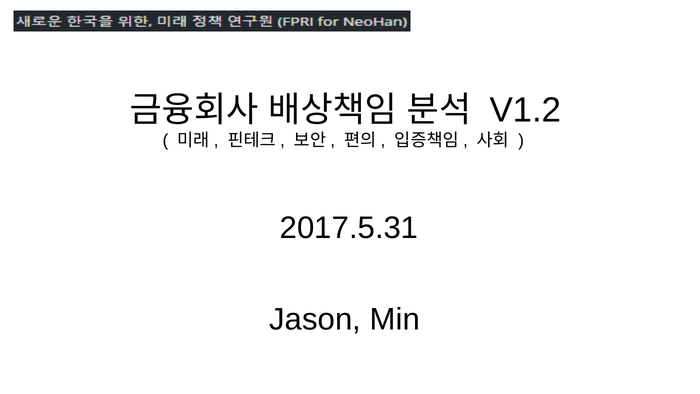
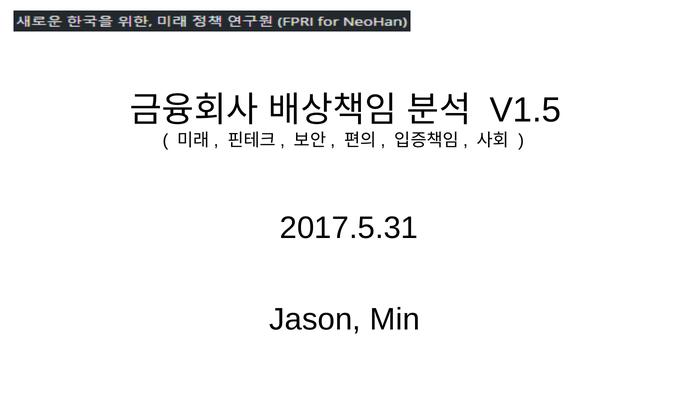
V1.2: V1.2 -> V1.5 (526, 110)
